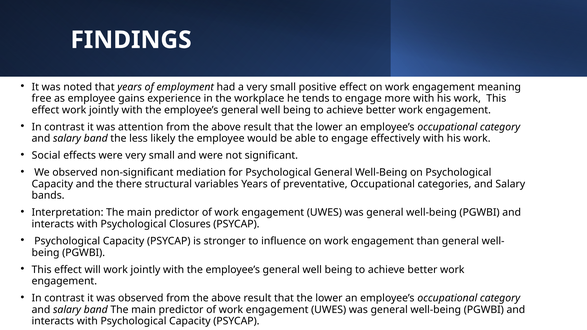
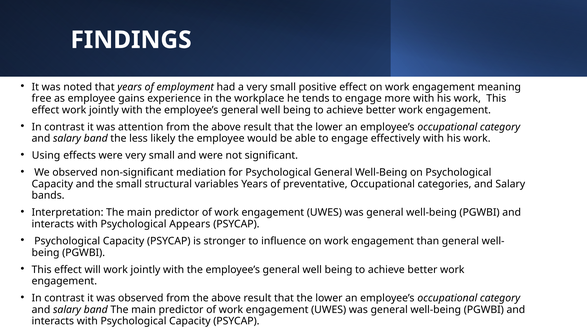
Social: Social -> Using (46, 156)
the there: there -> small (129, 184)
Closures: Closures -> Appears (190, 224)
